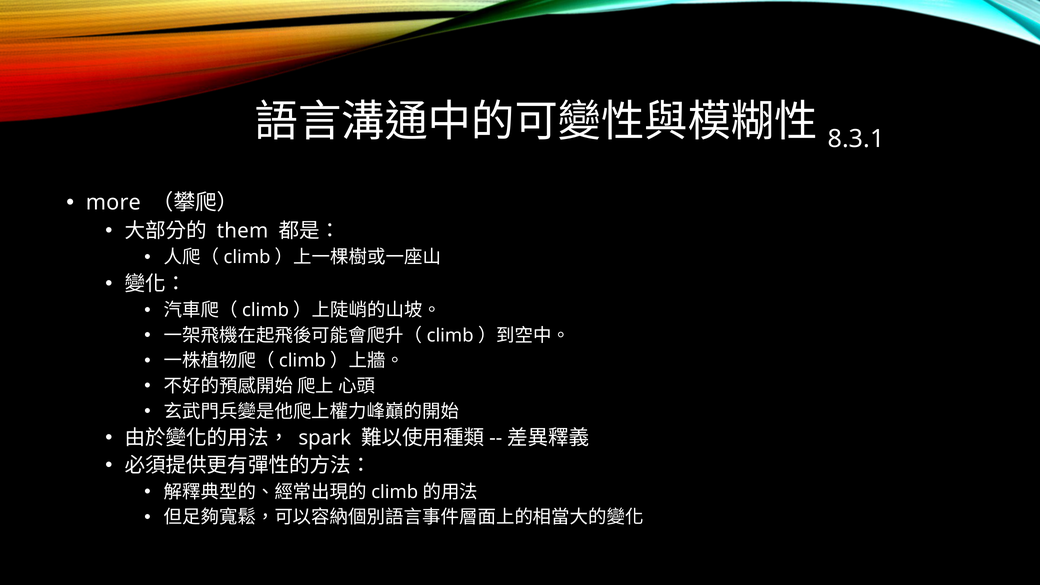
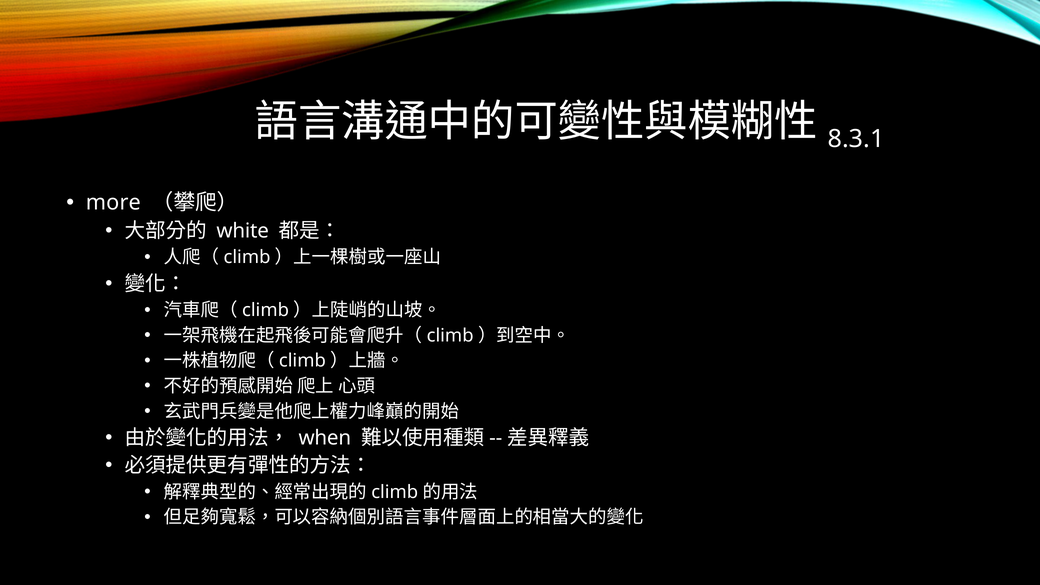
them: them -> white (243, 231)
spark: spark -> when (325, 438)
